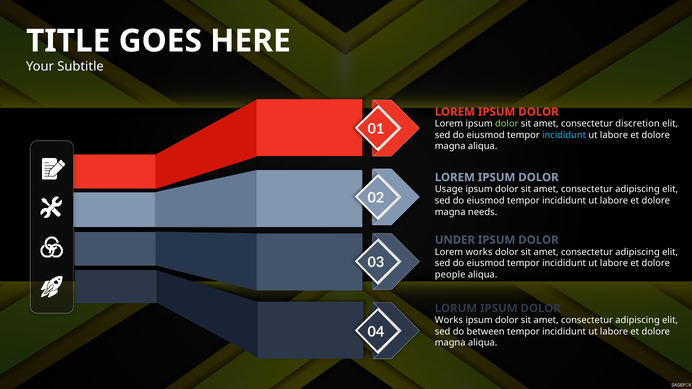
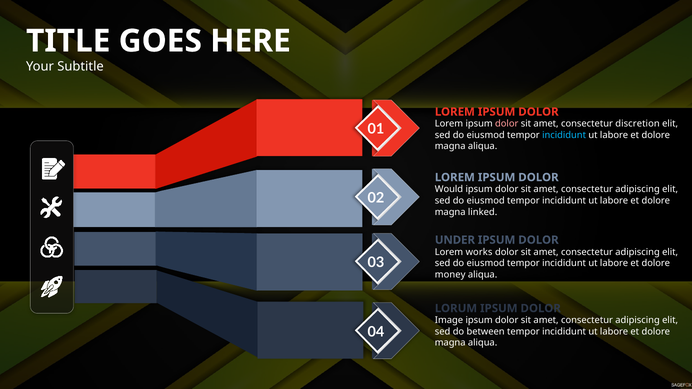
dolor colour: light green -> pink (507, 124)
Usage: Usage -> Would (449, 190)
needs: needs -> linked (483, 212)
people: people -> money (450, 275)
Works: Works -> Image (449, 321)
